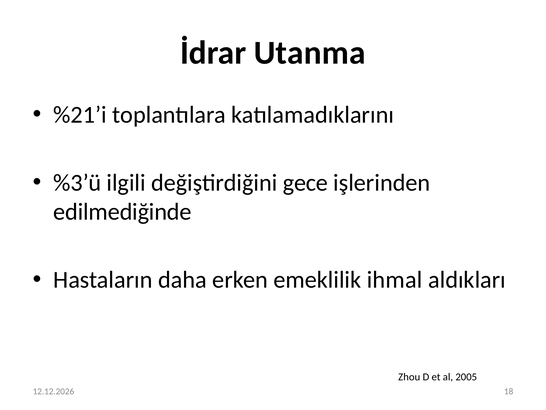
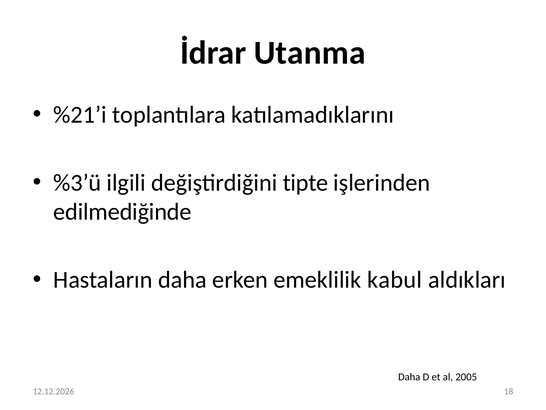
gece: gece -> tipte (305, 183)
ihmal: ihmal -> kabul (395, 280)
Zhou: Zhou -> Daha (409, 377)
